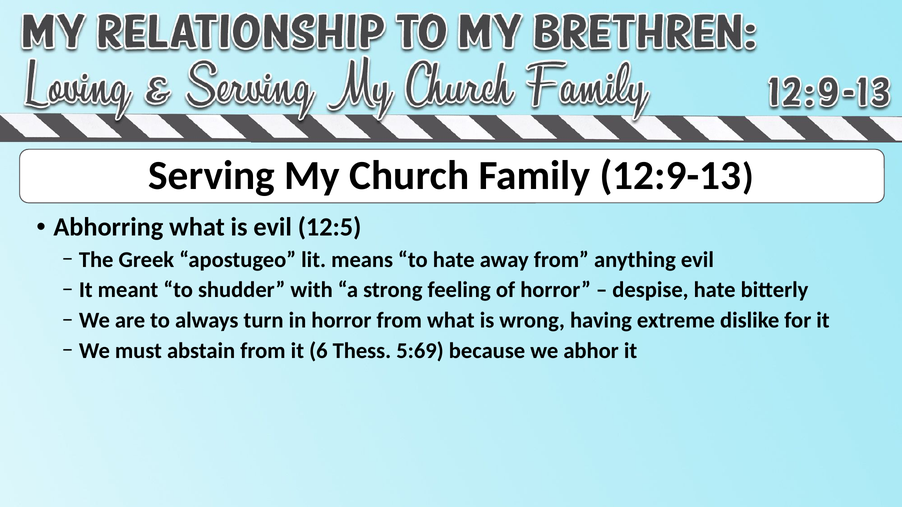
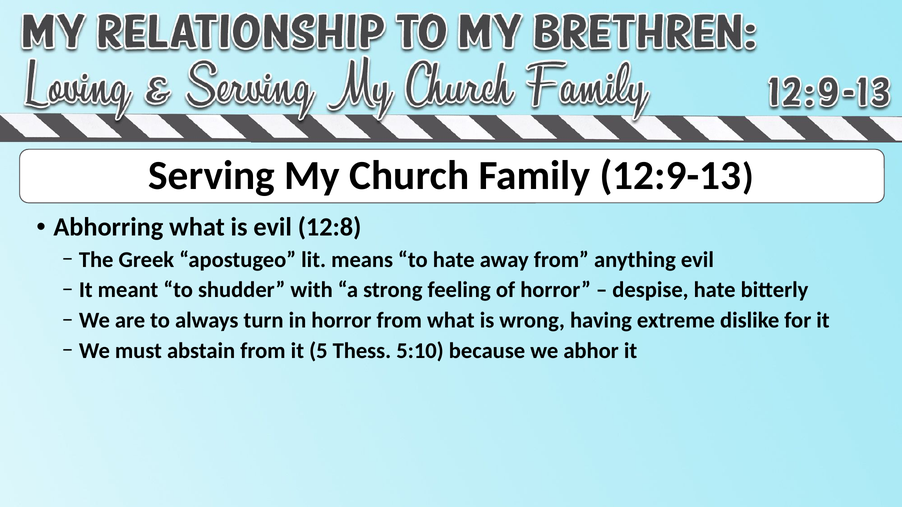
12:5: 12:5 -> 12:8 (330, 227)
6: 6 -> 5 (318, 351)
5:69: 5:69 -> 5:10 (420, 351)
